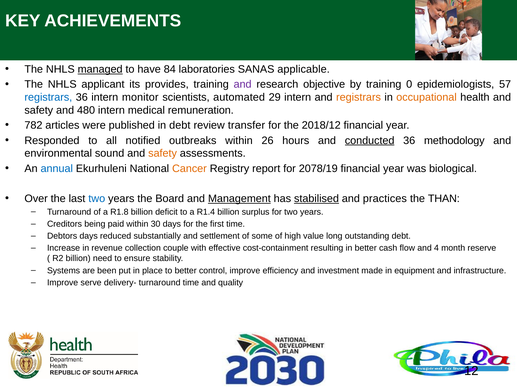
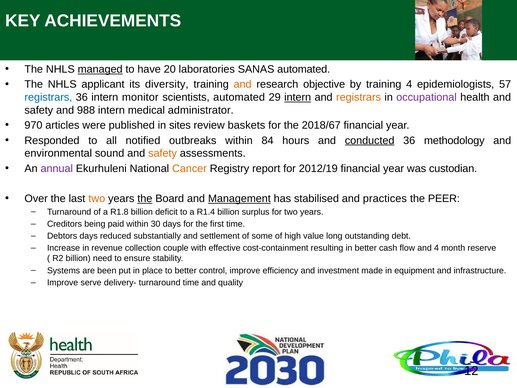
84: 84 -> 20 (170, 69)
SANAS applicable: applicable -> automated (304, 69)
provides: provides -> diversity (167, 84)
and colour: purple -> orange (243, 84)
training 0: 0 -> 4 (409, 84)
intern underline: none -> present (298, 97)
occupational colour: orange -> purple (427, 97)
480: 480 -> 988 (86, 110)
remuneration: remuneration -> administrator (201, 110)
782: 782 -> 970 (33, 125)
in debt: debt -> sites (180, 125)
transfer: transfer -> baskets (246, 125)
2018/12: 2018/12 -> 2018/67 (321, 125)
26: 26 -> 84 (268, 140)
annual colour: blue -> purple (57, 168)
2078/19: 2078/19 -> 2012/19 (318, 168)
biological: biological -> custodian (453, 168)
two colour: blue -> orange (97, 199)
the underline: none -> present (145, 199)
stabilised underline: present -> none (316, 199)
THAN: THAN -> PEER (444, 199)
